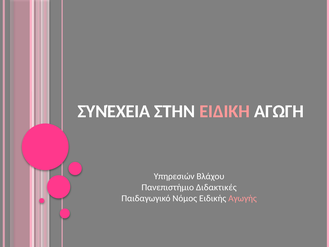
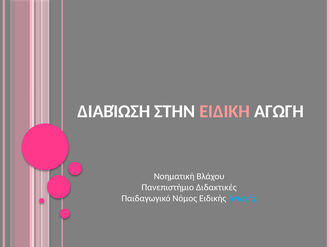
ΣΥΝΈΧΕΙΑ: ΣΥΝΈΧΕΙΑ -> ΔΙΑΒΊΩΣΗ (114, 111)
Υπηρεσιών: Υπηρεσιών -> Νοηματική (174, 176)
Αγωγής colour: pink -> light blue (242, 198)
